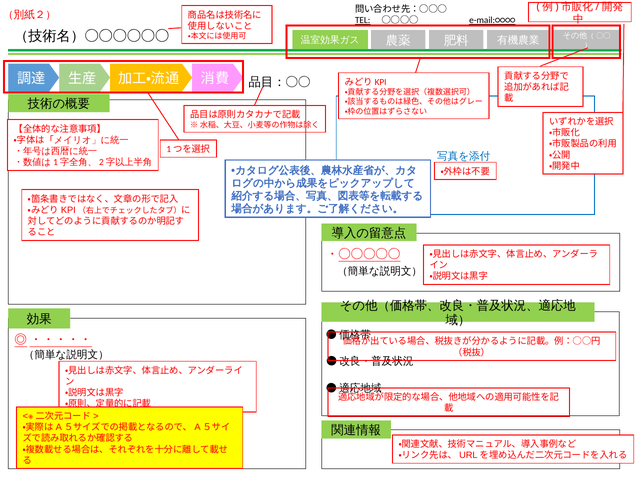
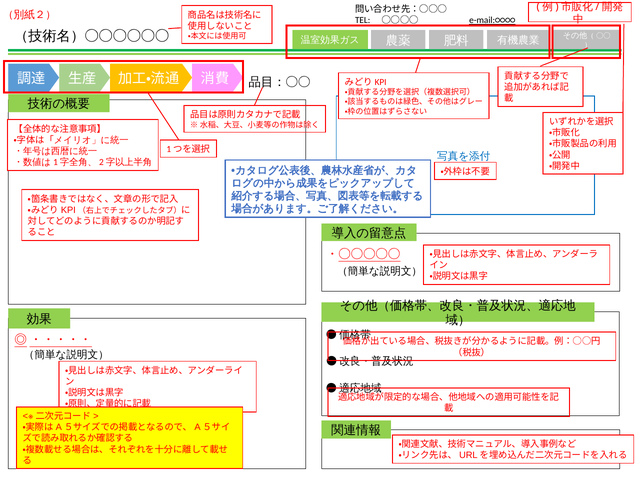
TEL underline: present -> none (363, 20)
